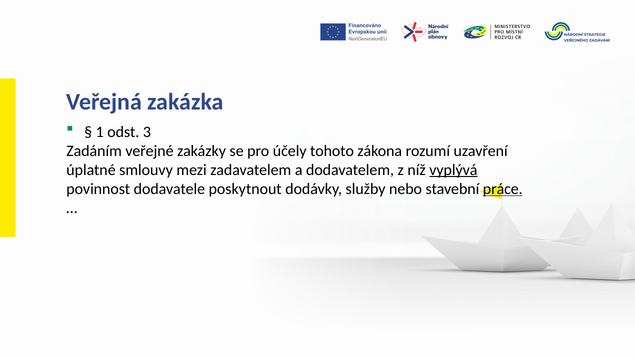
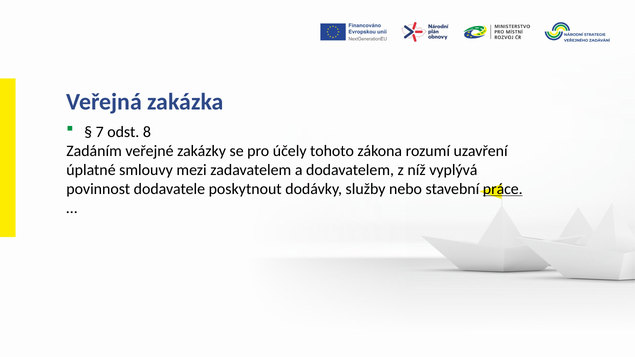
1: 1 -> 7 (100, 132)
3: 3 -> 8 (147, 132)
vyplývá underline: present -> none (453, 170)
